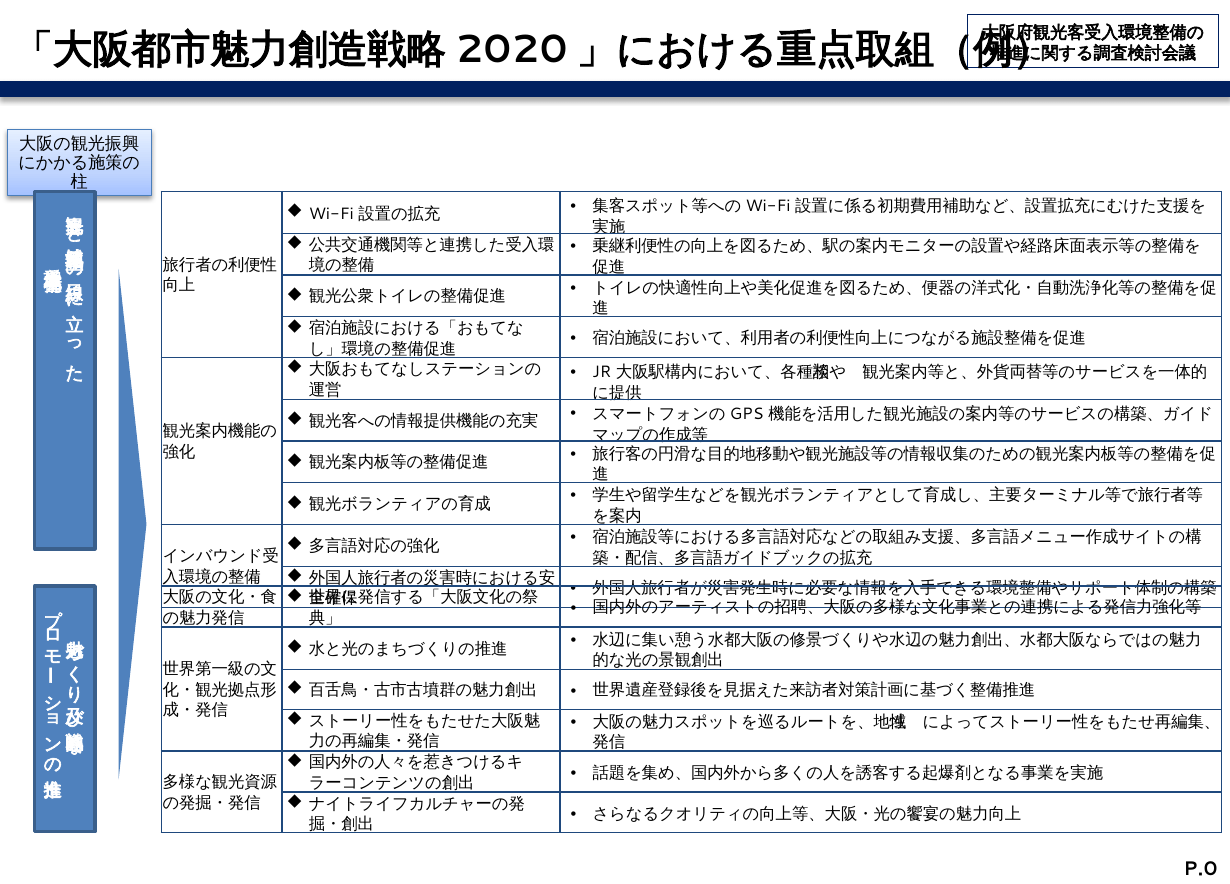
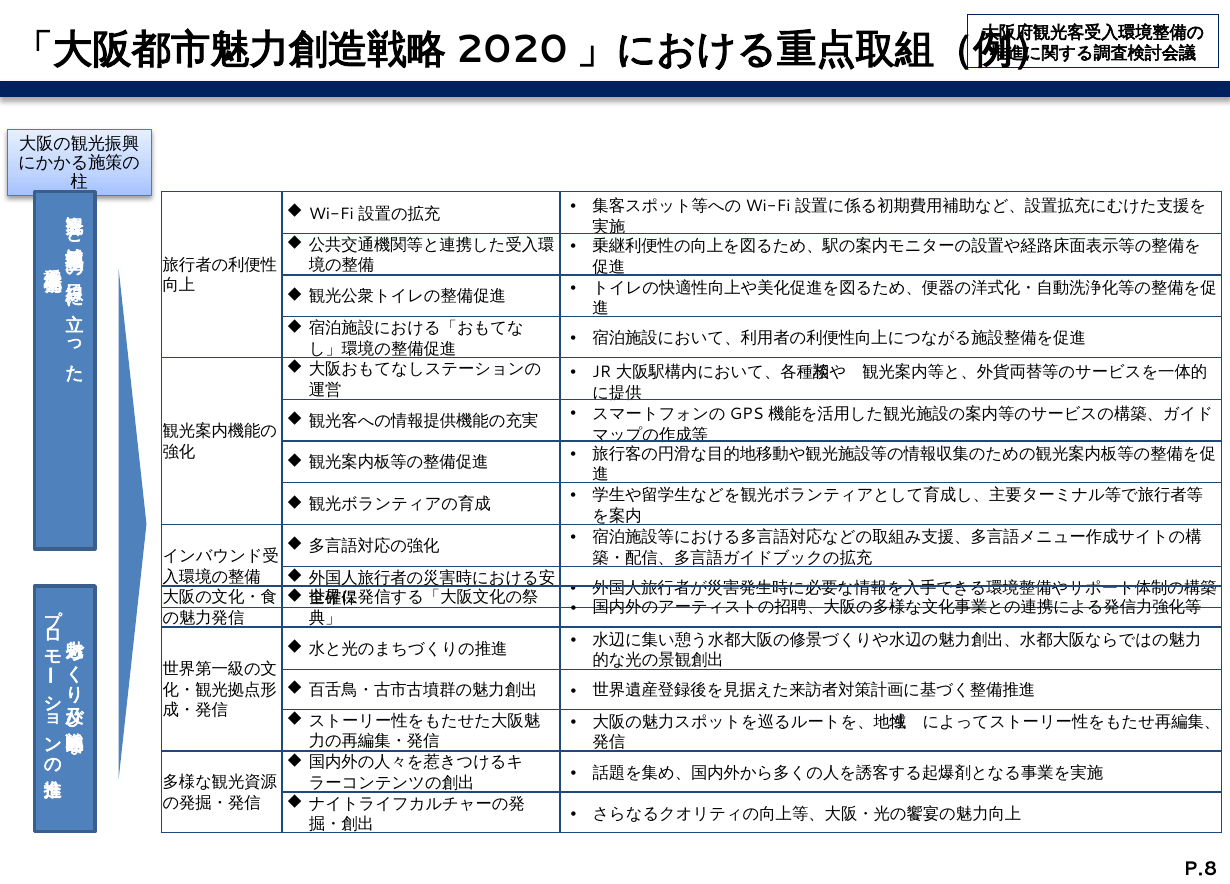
P.0: P.0 -> P.8 (1201, 869)
